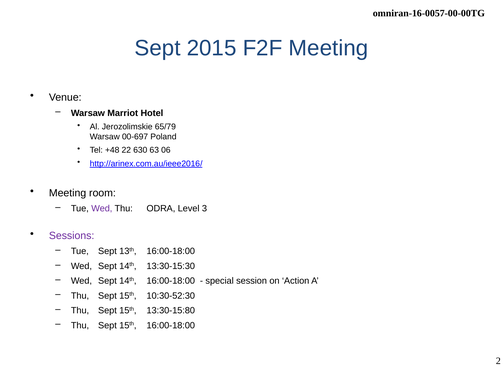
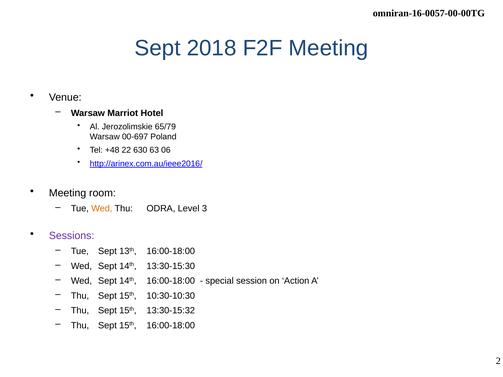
2015: 2015 -> 2018 (212, 48)
Wed colour: purple -> orange (102, 209)
10:30-52:30: 10:30-52:30 -> 10:30-10:30 (171, 296)
13:30-15:80: 13:30-15:80 -> 13:30-15:32 (171, 311)
